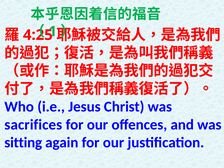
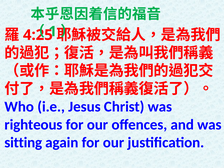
sacrifices: sacrifices -> righteous (33, 125)
